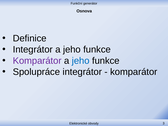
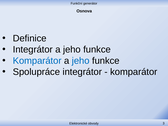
Komparátor colour: purple -> blue (37, 61)
